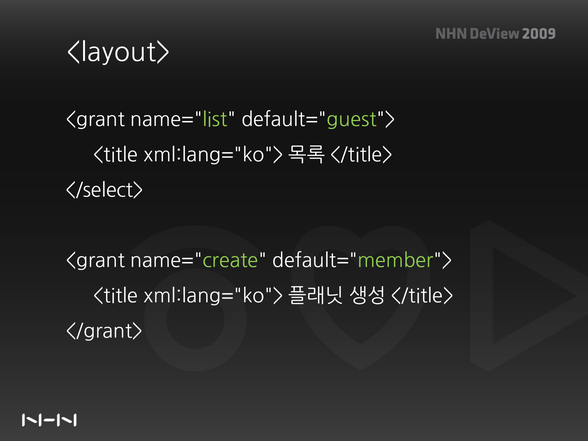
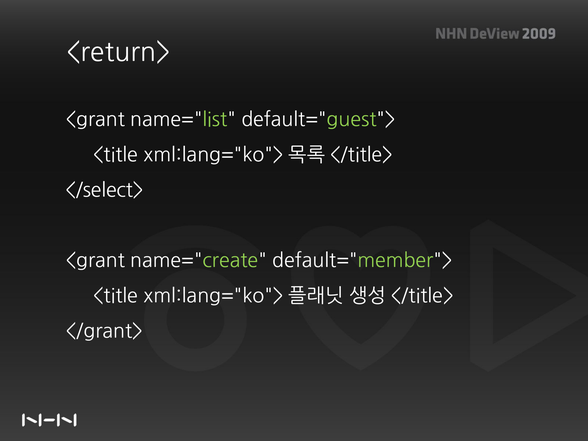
<layout>: <layout> -> <return> (118, 53)
